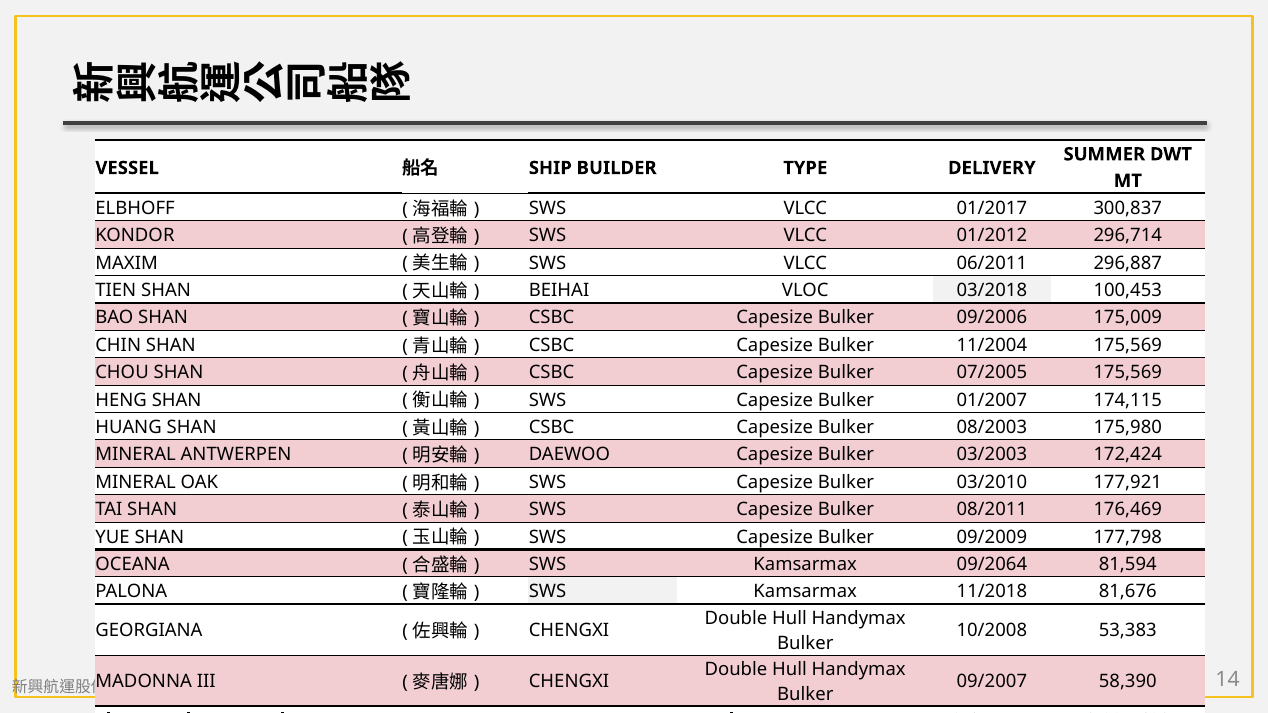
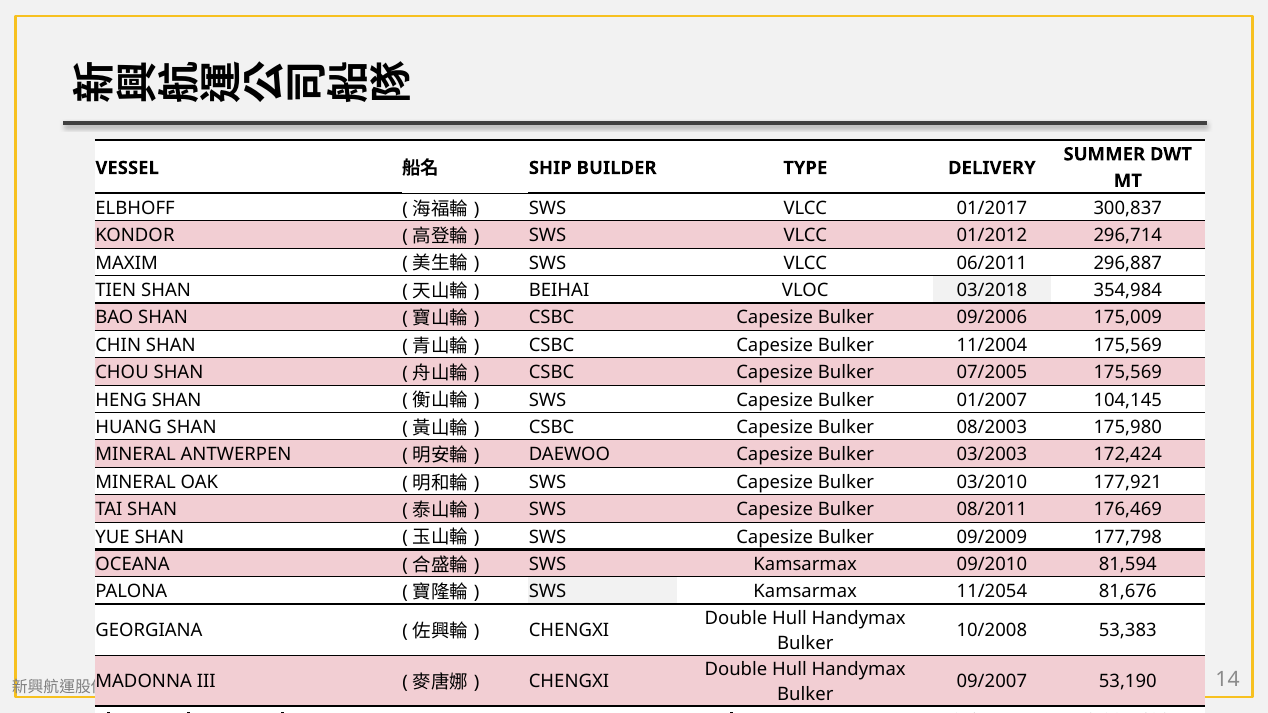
100,453: 100,453 -> 354,984 (1128, 291)
174,115: 174,115 -> 104,145 (1128, 400)
09/2064: 09/2064 -> 09/2010 (992, 565)
11/2018: 11/2018 -> 11/2054 (992, 592)
58,390: 58,390 -> 53,190 (1128, 682)
